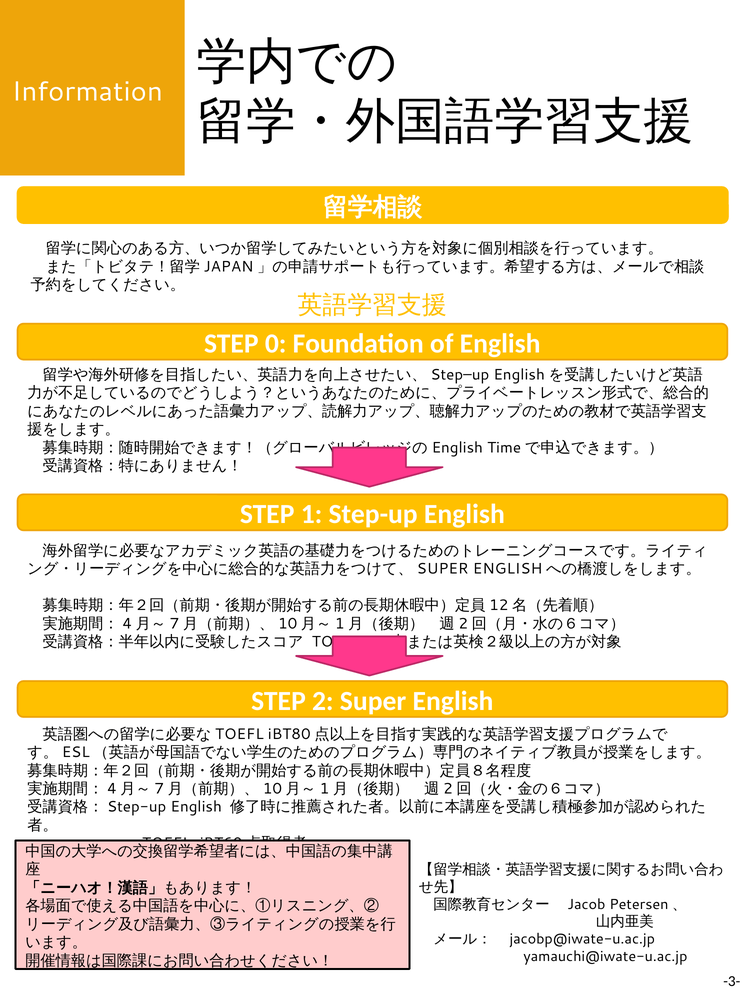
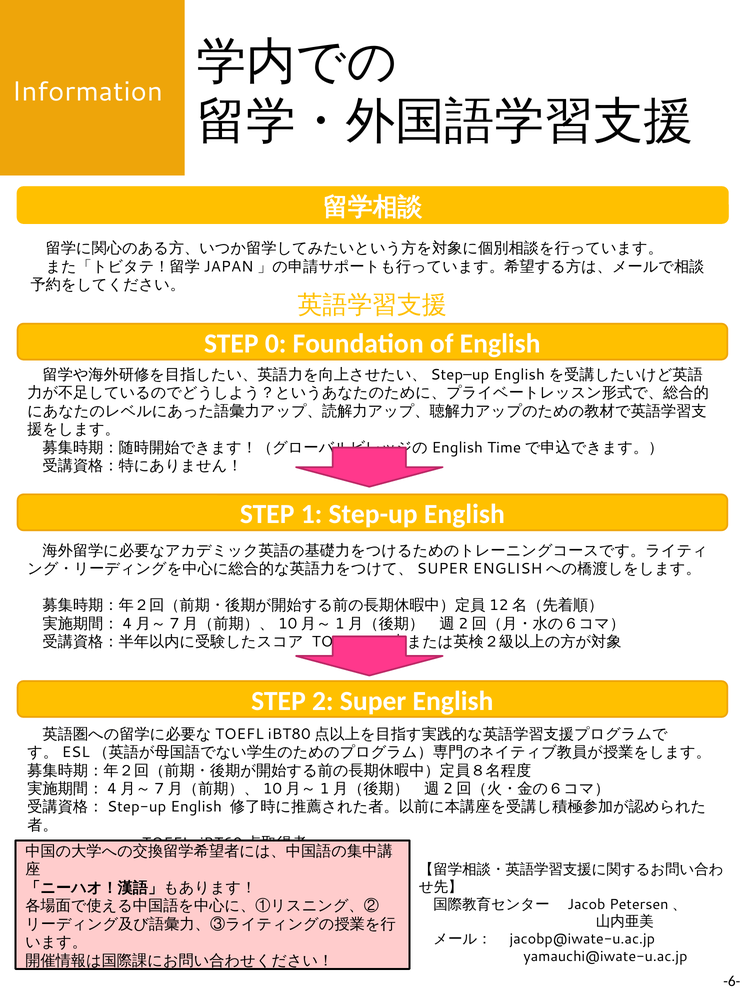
-3-: -3- -> -6- (732, 981)
